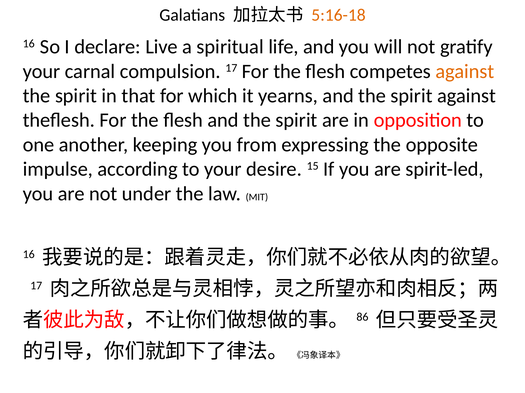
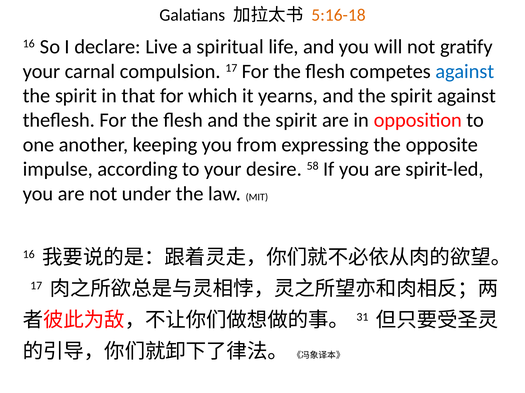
against colour: orange -> blue (465, 71)
15: 15 -> 58 (313, 166)
86: 86 -> 31 (362, 318)
